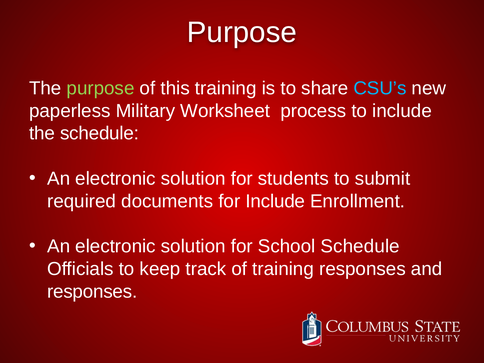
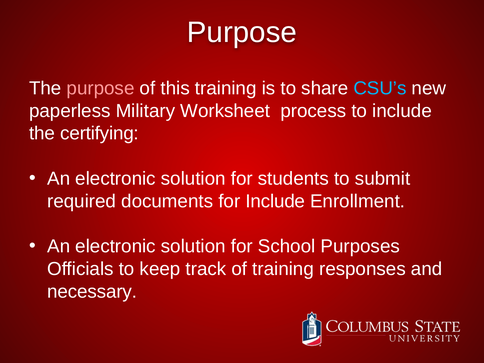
purpose colour: light green -> pink (101, 88)
the schedule: schedule -> certifying (100, 133)
School Schedule: Schedule -> Purposes (360, 246)
responses: responses -> necessary (92, 292)
